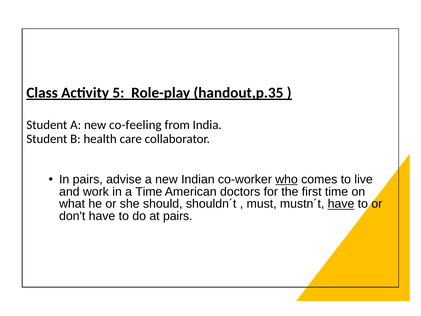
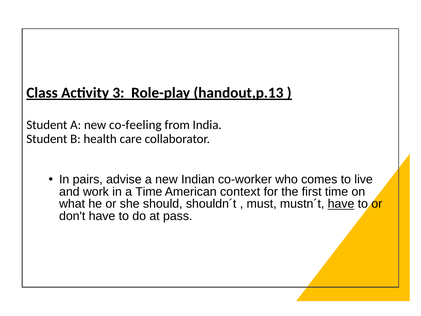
5: 5 -> 3 (118, 93)
handout,p.35: handout,p.35 -> handout,p.13 (238, 93)
who underline: present -> none (287, 179)
doctors: doctors -> context (240, 191)
at pairs: pairs -> pass (178, 216)
